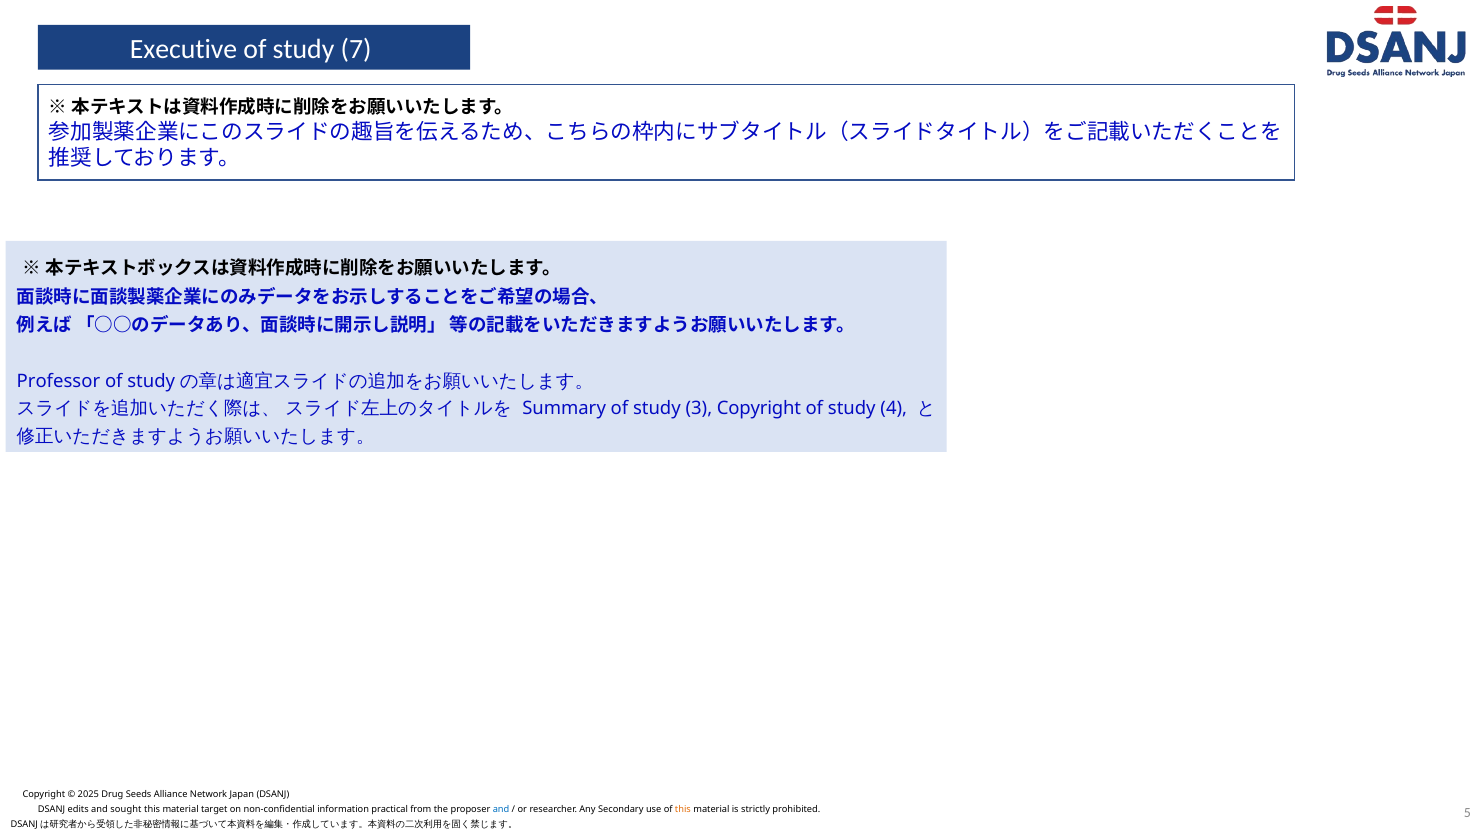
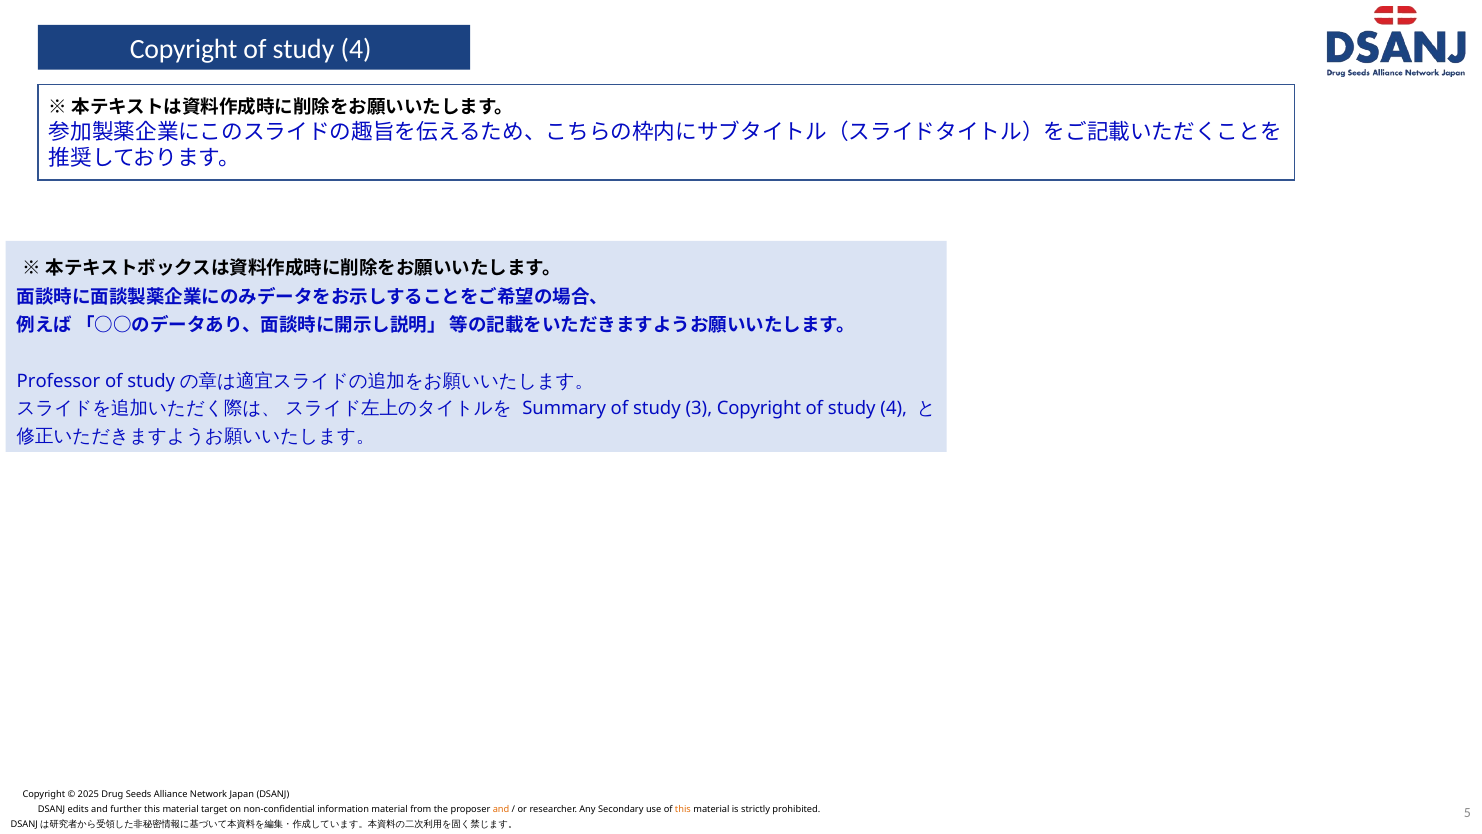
Executive: Executive -> Copyright (184, 49)
7: 7 -> 4 (356, 49)
sought: sought -> further (126, 809)
information practical: practical -> material (390, 809)
and colour: blue -> orange (501, 809)
